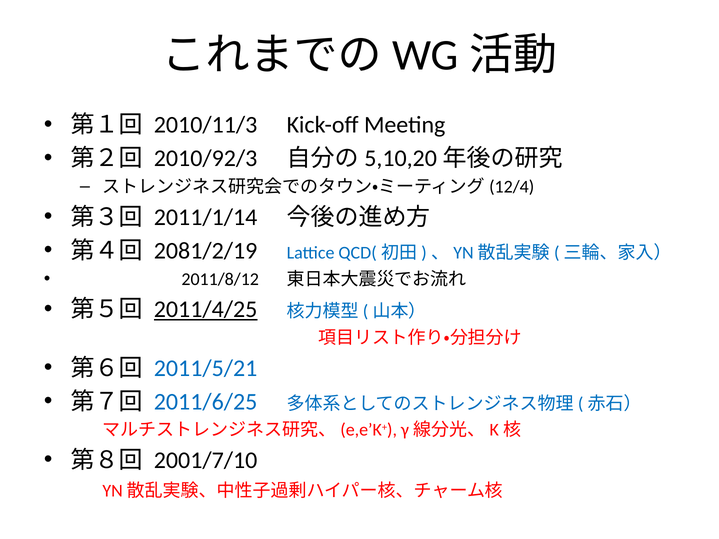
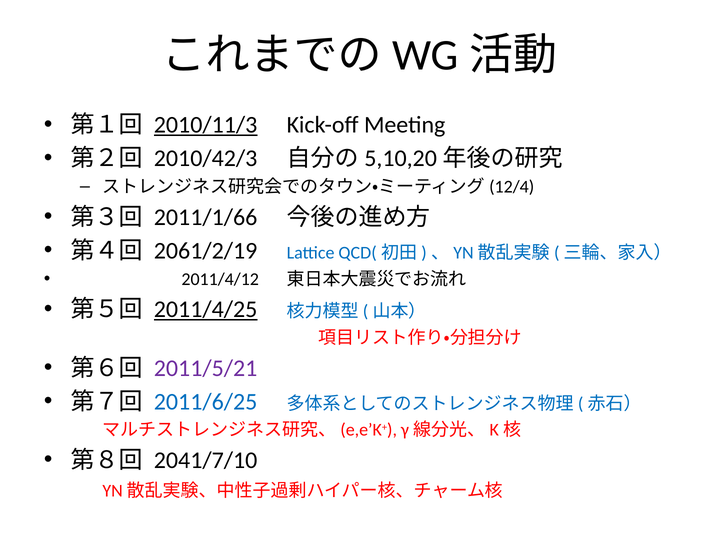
2010/11/3 underline: none -> present (206, 125)
2010/92/3: 2010/92/3 -> 2010/42/3 (206, 159)
2011/1/14: 2011/1/14 -> 2011/1/66 (206, 217)
2081/2/19: 2081/2/19 -> 2061/2/19 (206, 251)
2011/8/12: 2011/8/12 -> 2011/4/12 (220, 279)
2011/5/21 colour: blue -> purple (206, 368)
2001/7/10: 2001/7/10 -> 2041/7/10 (206, 461)
